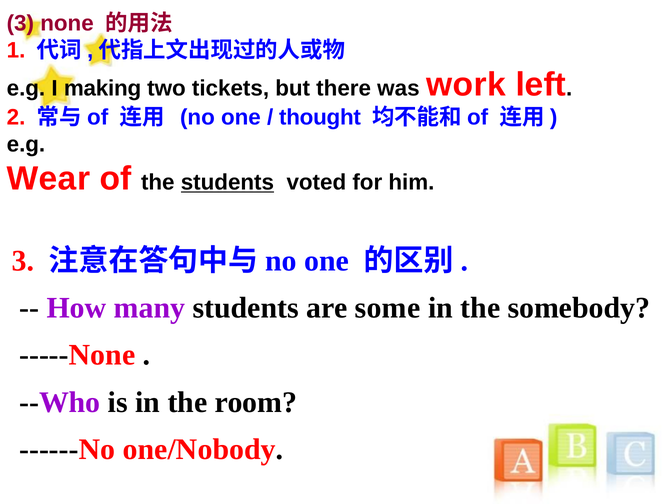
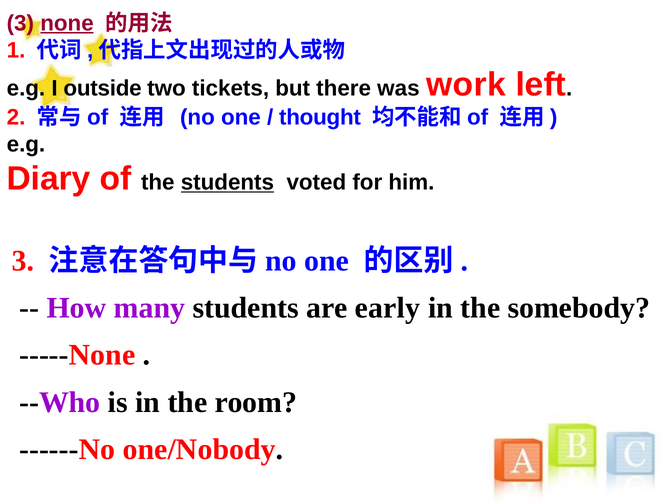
none underline: none -> present (67, 23)
making: making -> outside (103, 88)
Wear: Wear -> Diary (49, 179)
some: some -> early (388, 308)
